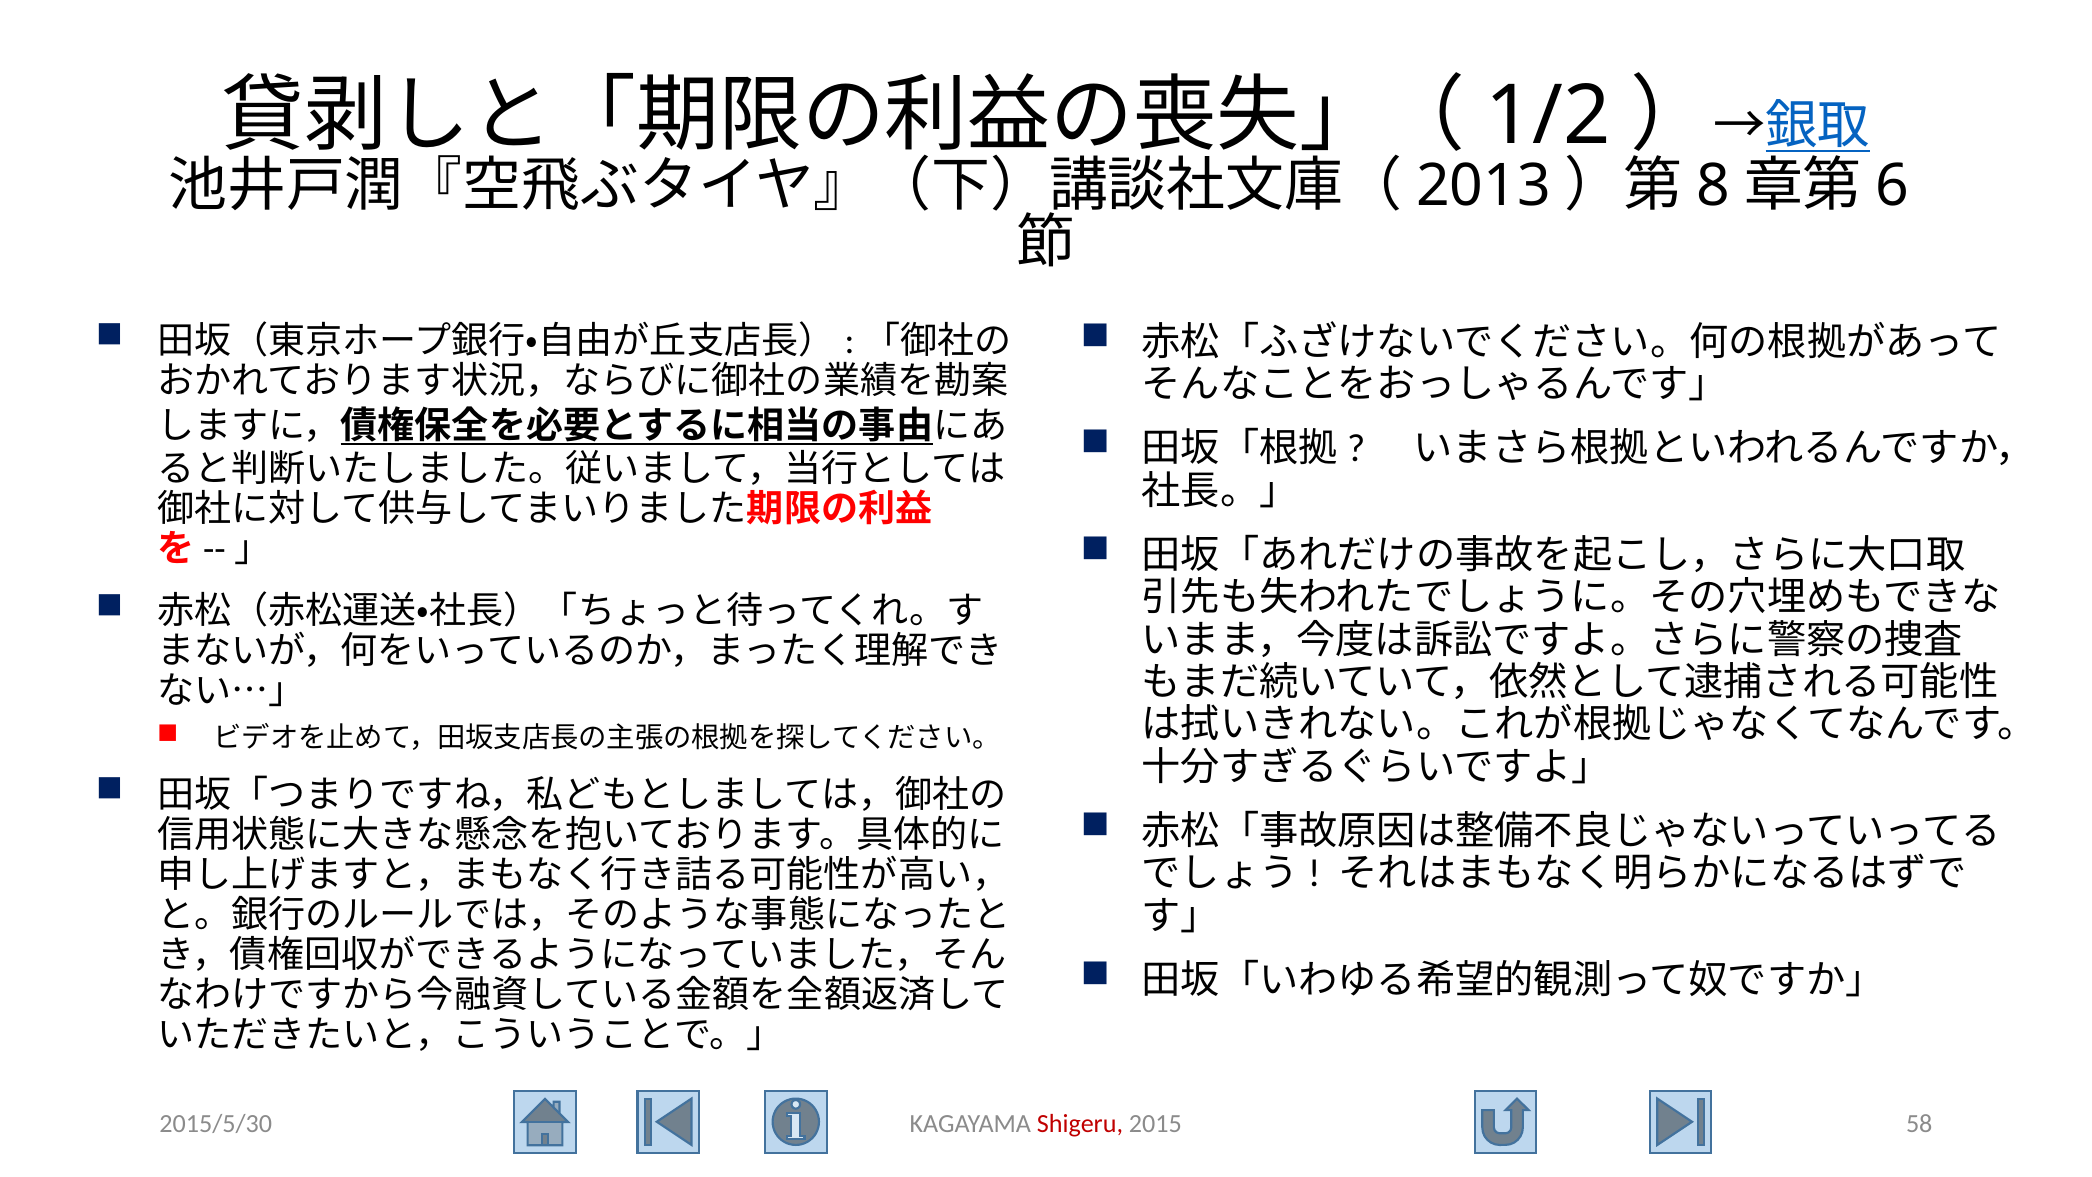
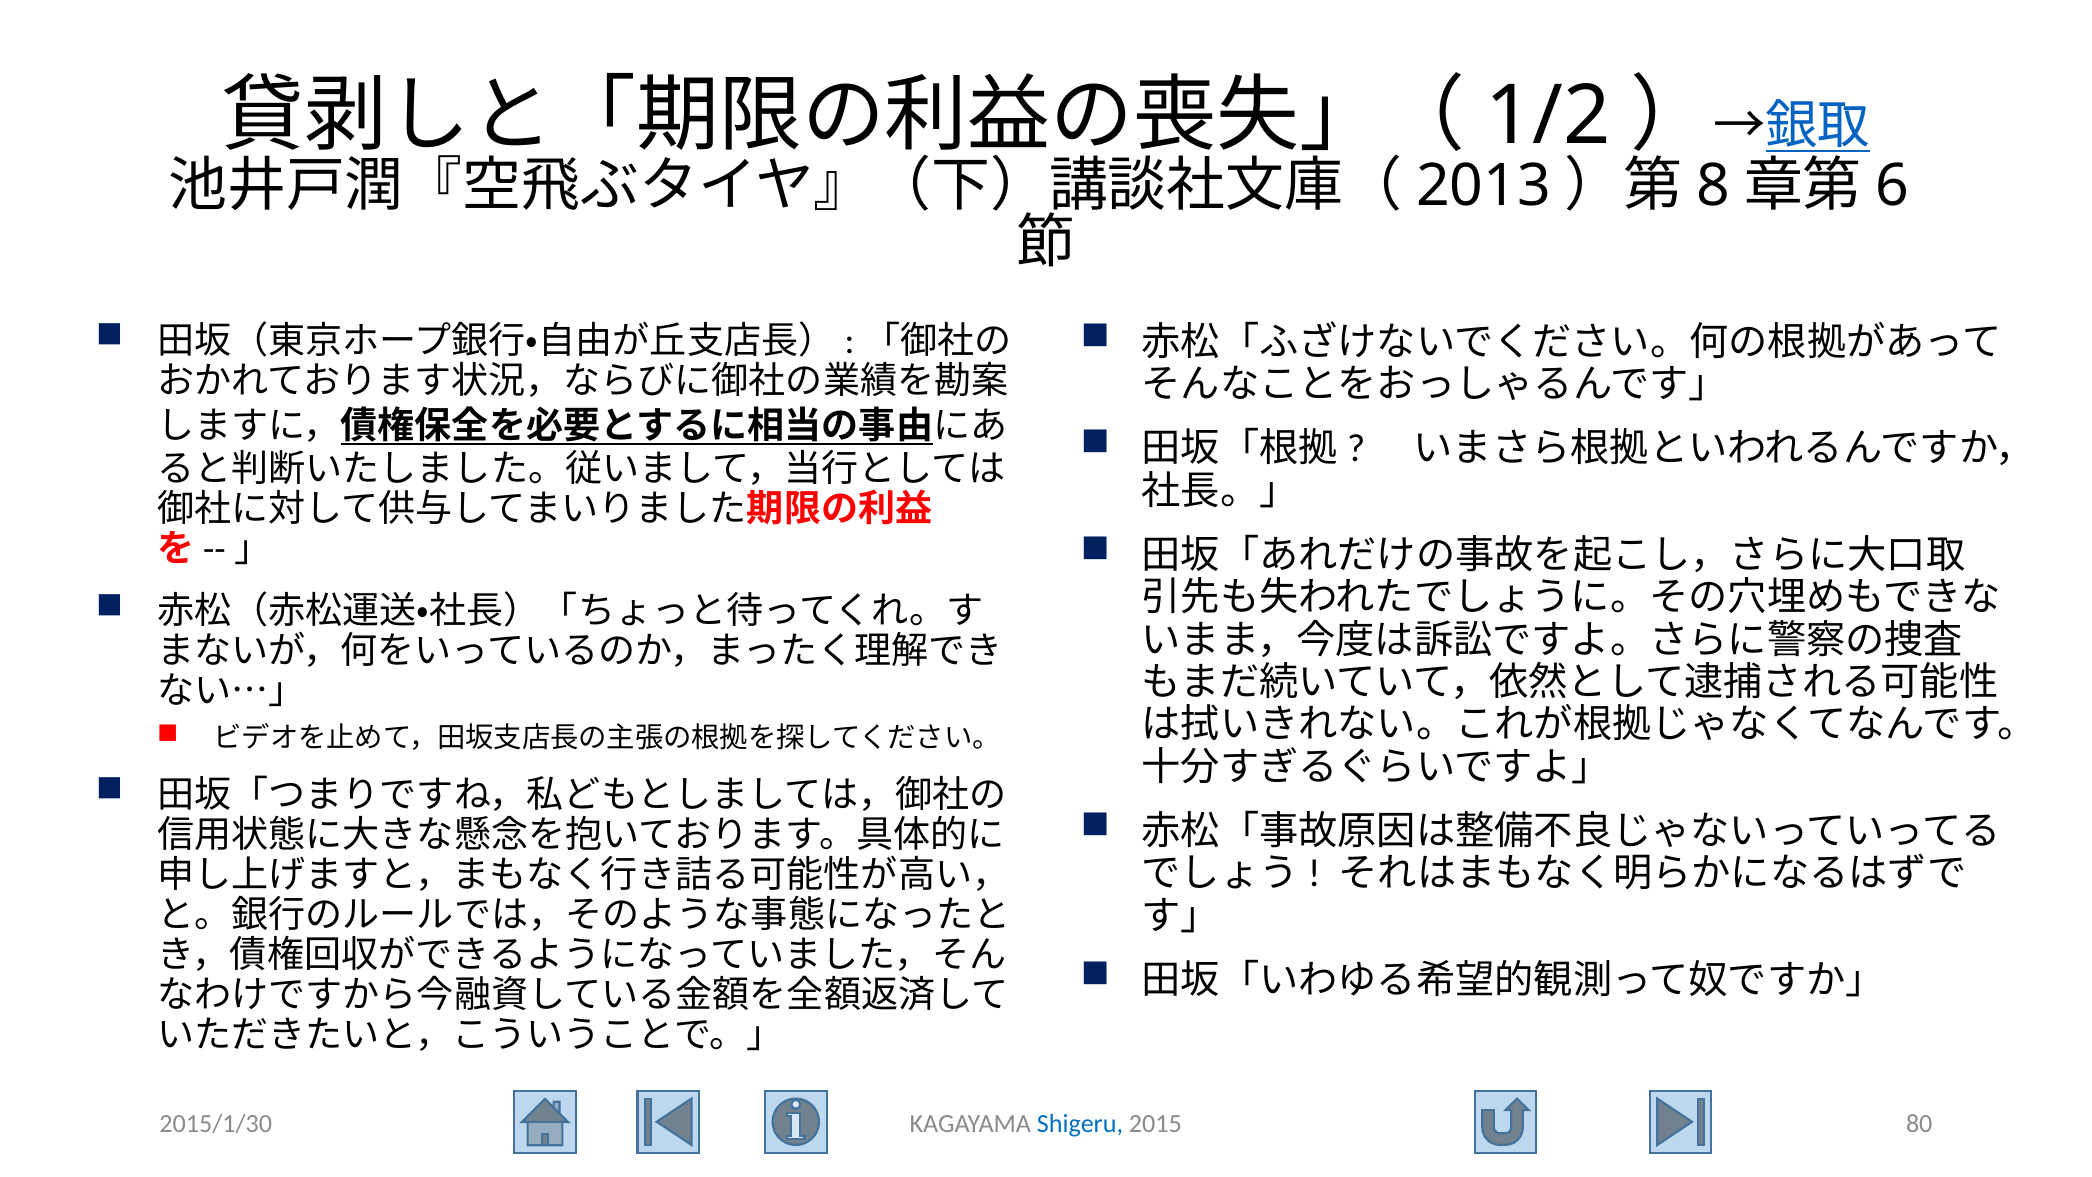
2015/5/30: 2015/5/30 -> 2015/1/30 (216, 1124)
Shigeru colour: red -> blue (1080, 1124)
58: 58 -> 80 (1919, 1124)
